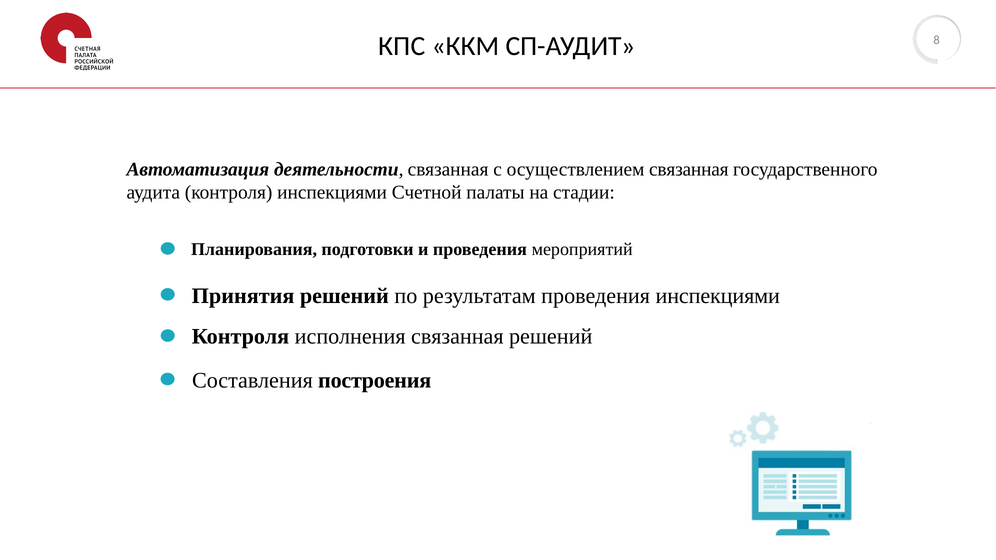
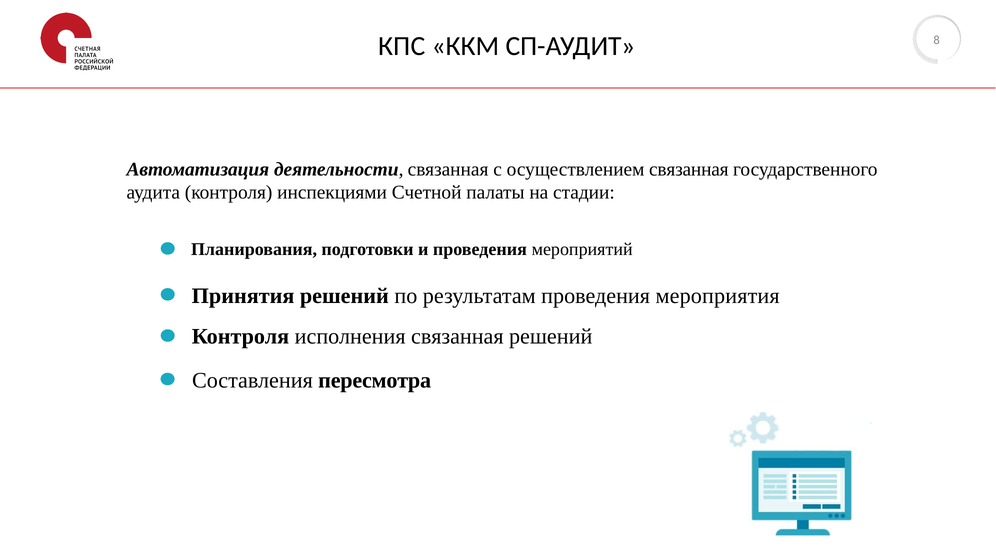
проведения инспекциями: инспекциями -> мероприятия (718, 296)
построения: построения -> пересмотра (375, 381)
